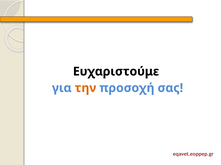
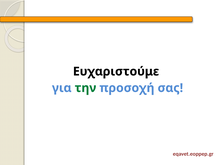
την colour: orange -> green (85, 88)
